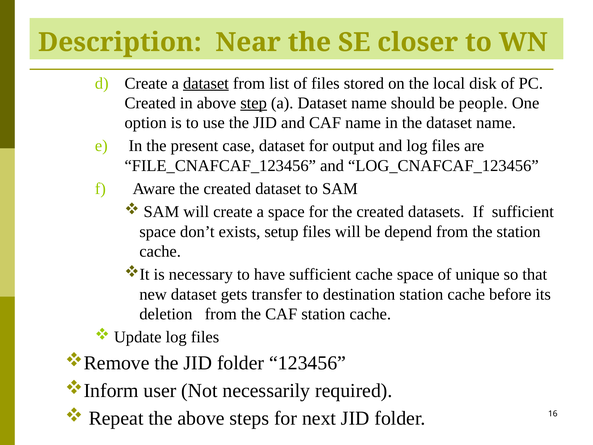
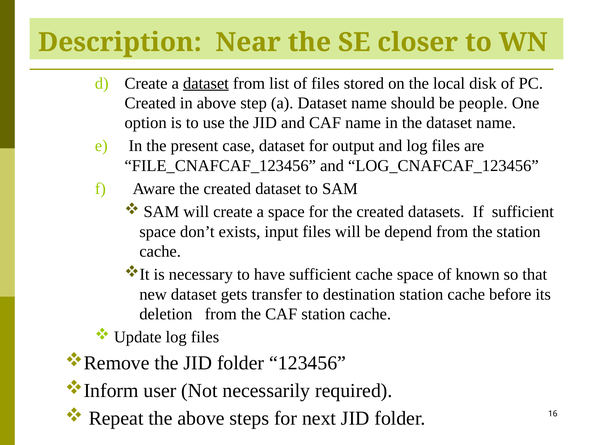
step underline: present -> none (254, 103)
setup: setup -> input (281, 231)
unique: unique -> known (478, 274)
